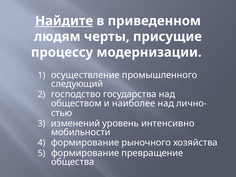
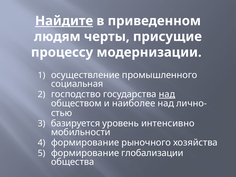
следующий: следующий -> социальная (77, 84)
над underline: none -> present (167, 94)
изменений: изменений -> базируется (76, 123)
превращение: превращение -> глобализации (152, 153)
